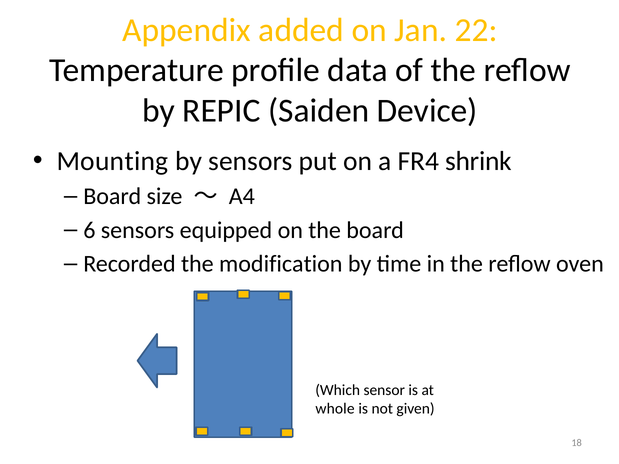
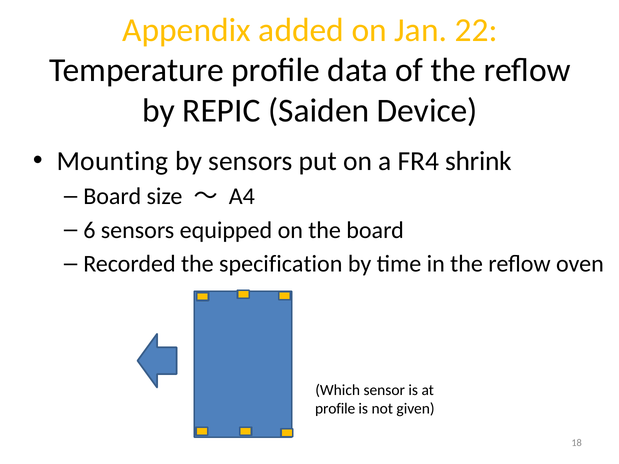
modification: modification -> specification (281, 264)
whole: whole -> profile (335, 409)
